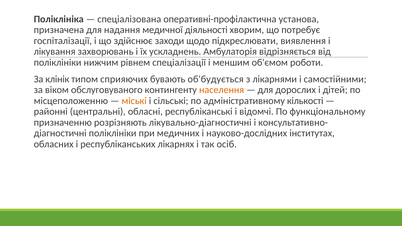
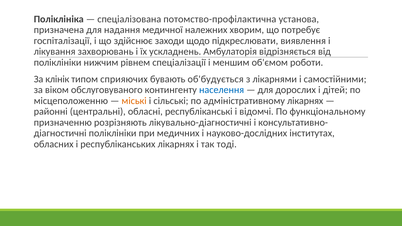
оперативні-профілактична: оперативні-профілактична -> потомство-профілактична (220, 19)
діяльності: діяльності -> належних (206, 30)
населення colour: orange -> blue (222, 90)
адміністративному кількості: кількості -> лікарнях (305, 101)
осіб: осіб -> тоді (227, 144)
